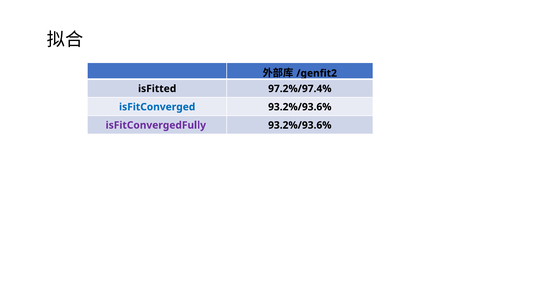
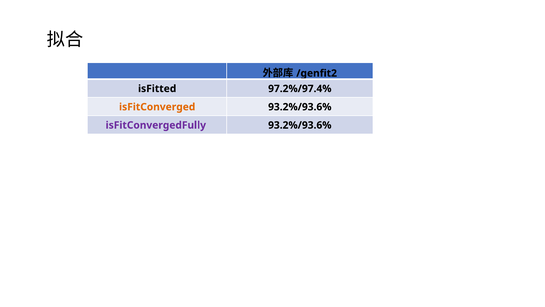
isFitConverged colour: blue -> orange (157, 107)
